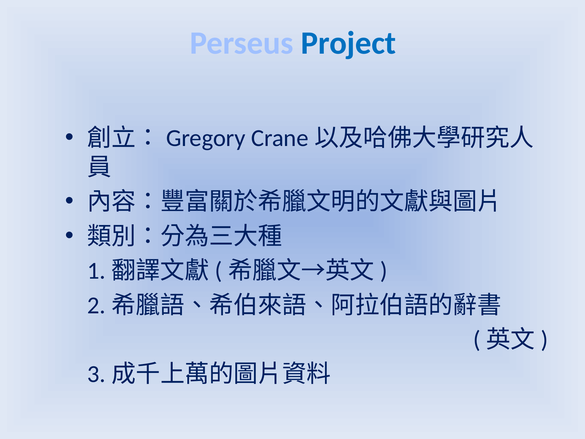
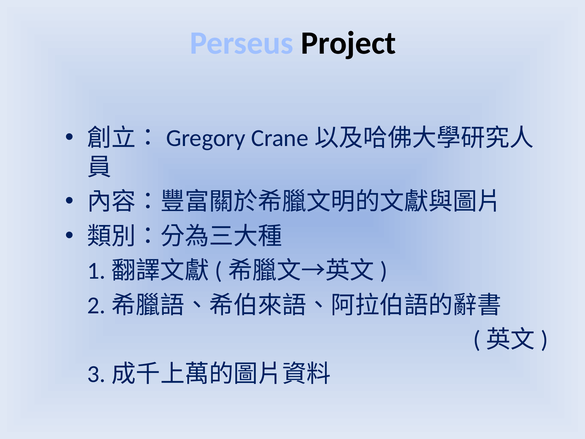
Project colour: blue -> black (349, 43)
